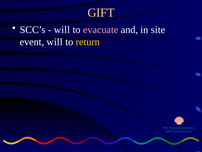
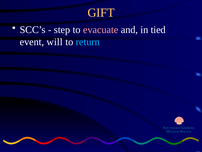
will: will -> step (62, 30)
site: site -> tied (158, 30)
return colour: yellow -> light blue (88, 42)
